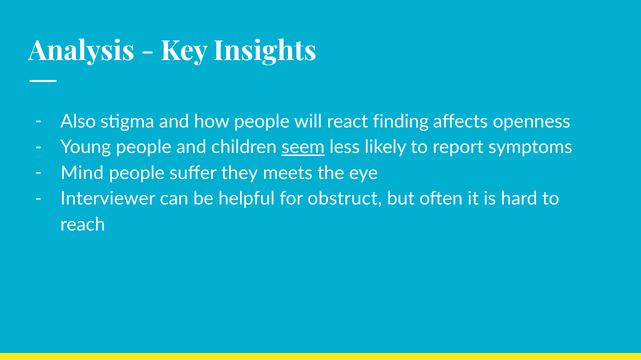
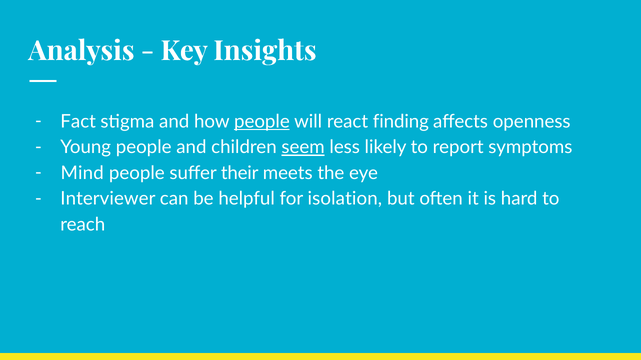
Also: Also -> Fact (78, 122)
people underline: none -> present (262, 122)
they: they -> their (240, 173)
obstruct: obstruct -> isolation (345, 199)
